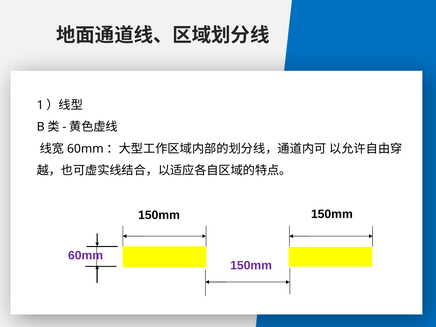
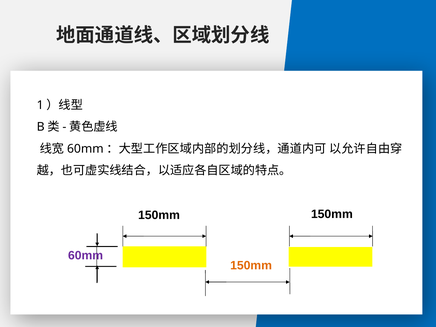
150mm colour: purple -> orange (251, 266)
